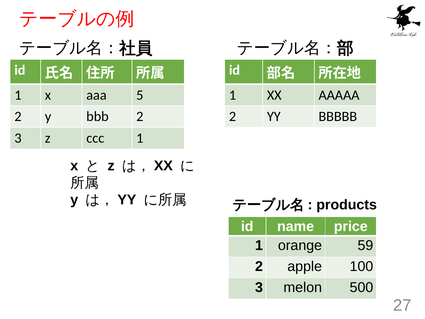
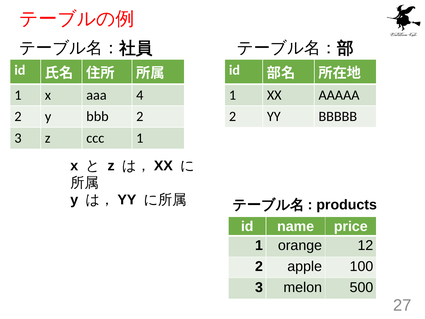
5: 5 -> 4 (140, 95)
59: 59 -> 12 (365, 245)
